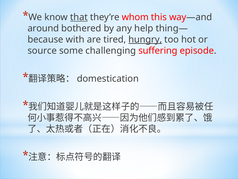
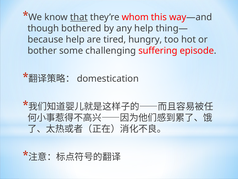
around: around -> though (43, 28)
with: with -> help (75, 39)
hungry underline: present -> none (145, 39)
source: source -> bother (42, 51)
